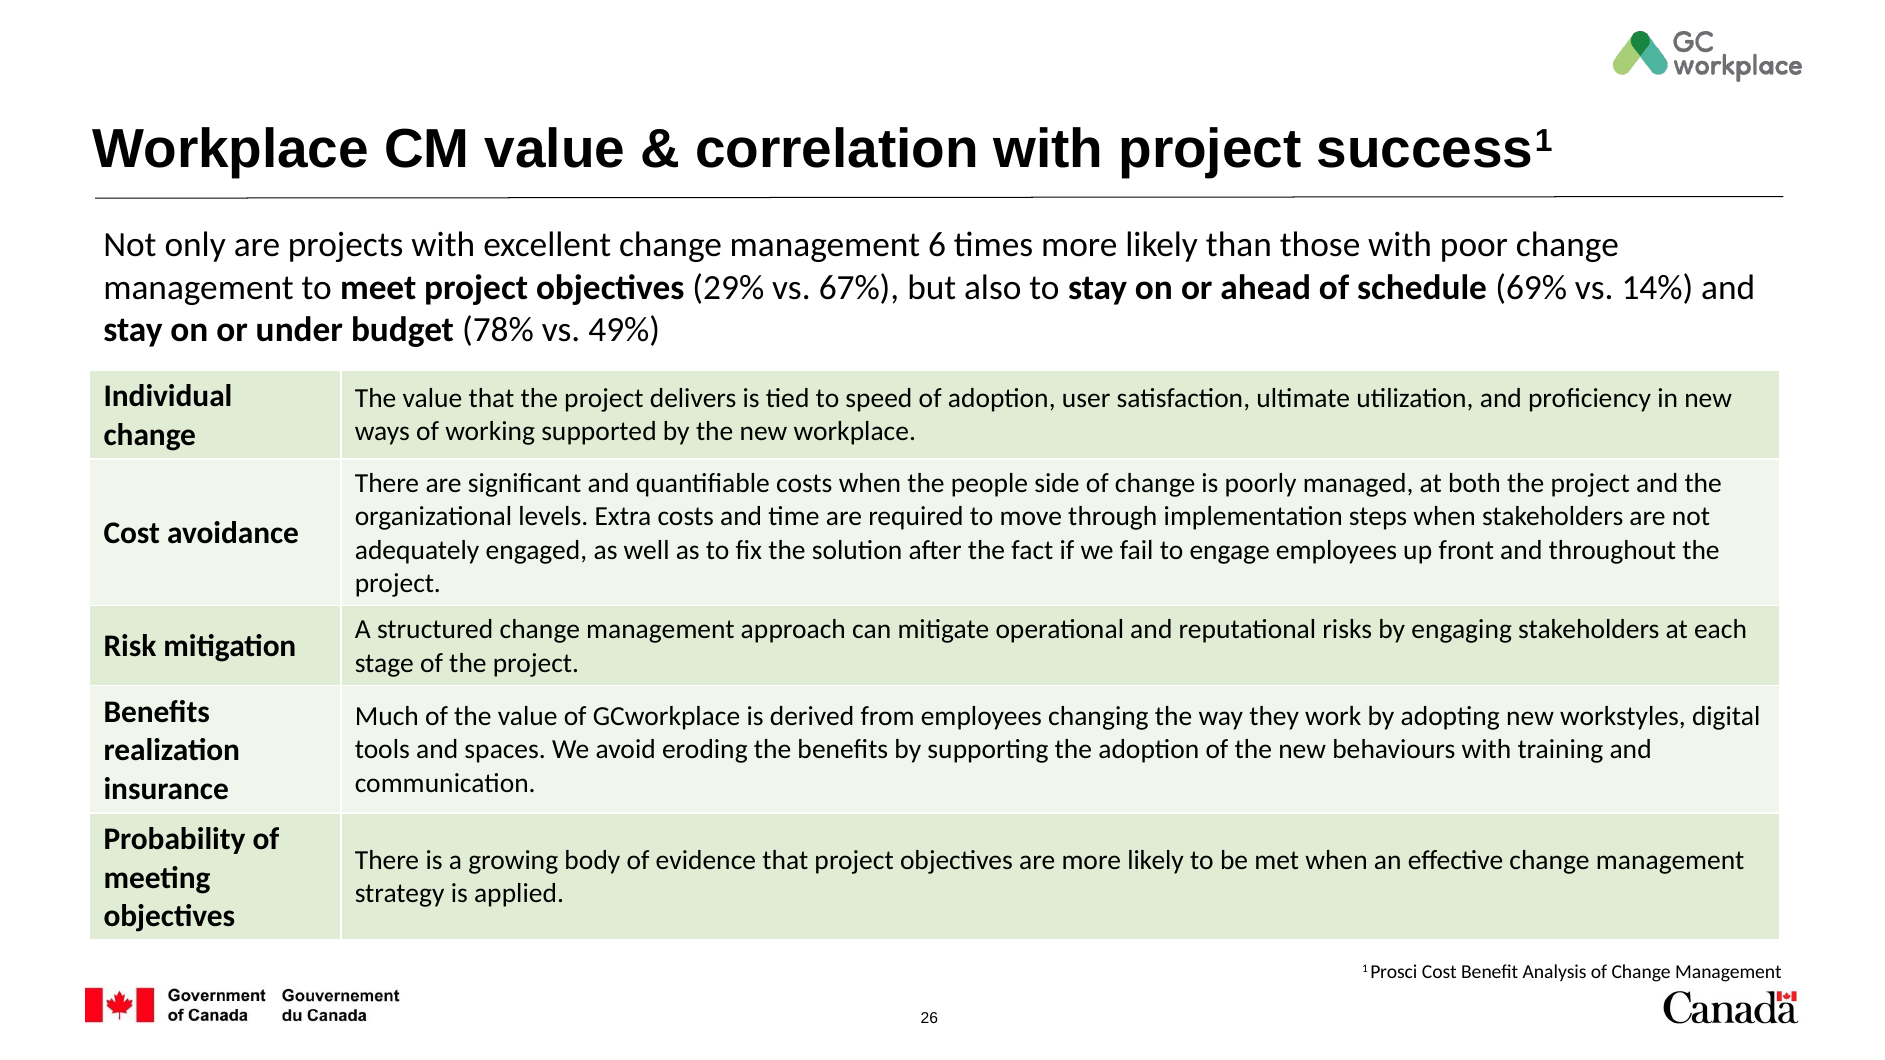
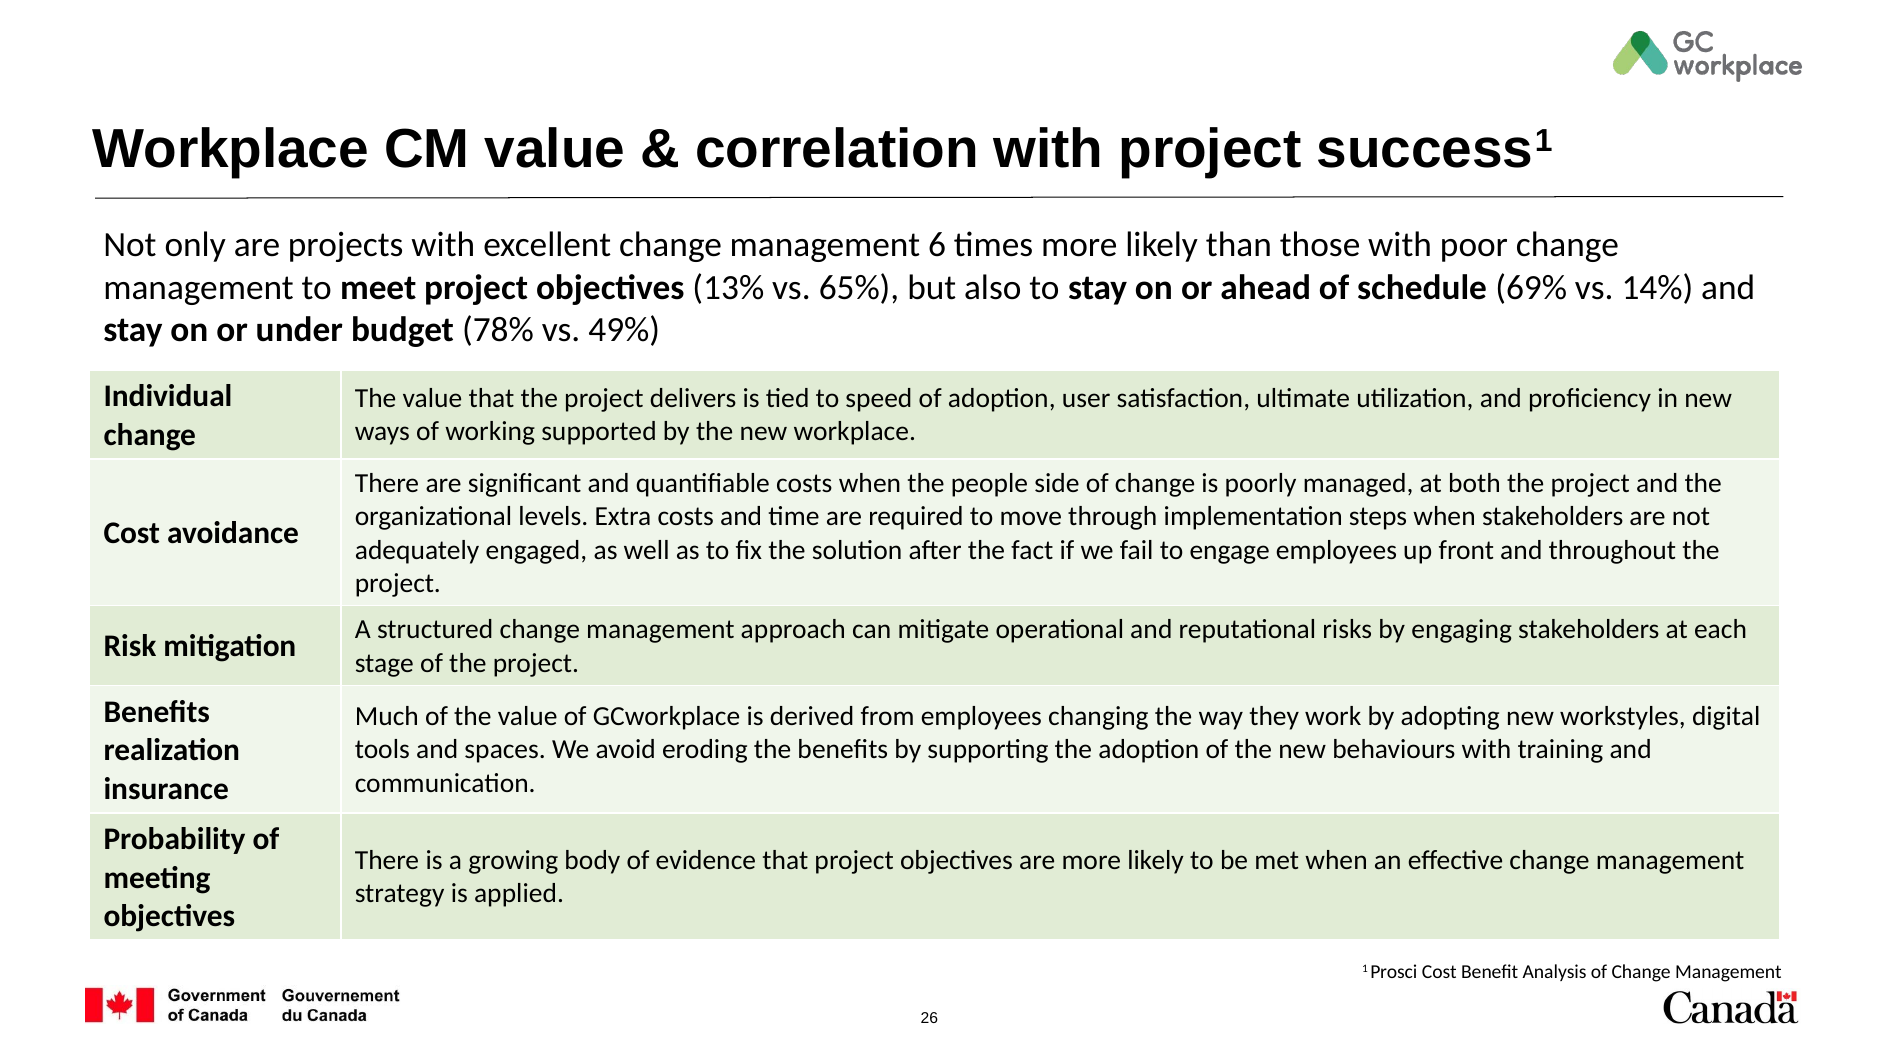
29%: 29% -> 13% (728, 288)
67%: 67% -> 65% (859, 288)
